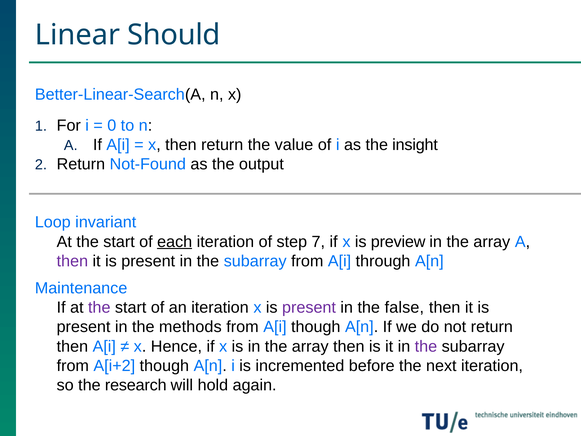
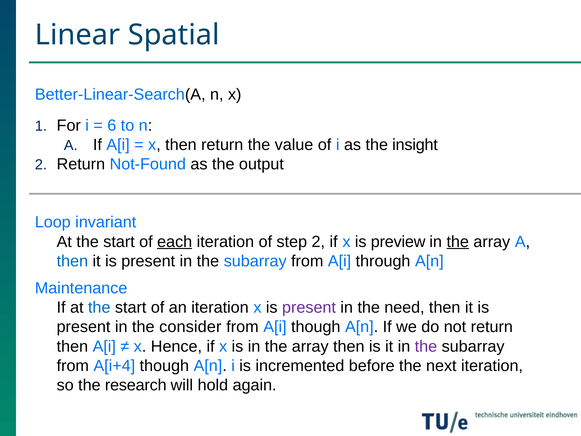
Should: Should -> Spatial (174, 35)
0: 0 -> 6 (112, 125)
step 7: 7 -> 2 (318, 242)
the underline: none -> present (458, 242)
then colour: purple -> blue (72, 261)
the colour: purple -> blue (99, 307)
false: false -> need (404, 307)
methods: methods -> consider (190, 327)
A[i+2: A[i+2 -> A[i+4 (114, 366)
